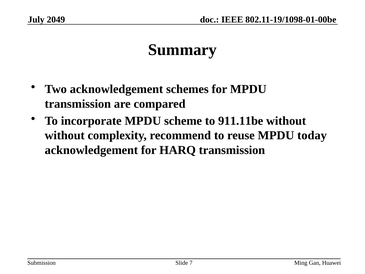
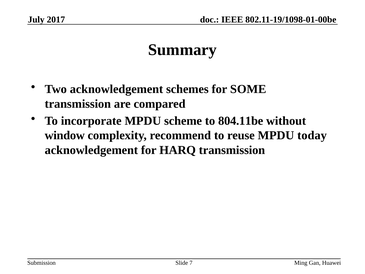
2049: 2049 -> 2017 (56, 19)
for MPDU: MPDU -> SOME (248, 89)
911.11be: 911.11be -> 804.11be (241, 121)
without: without -> window (65, 135)
